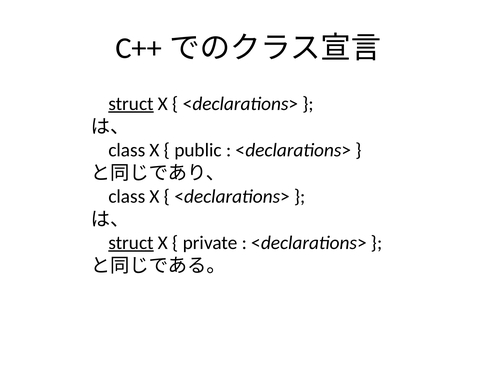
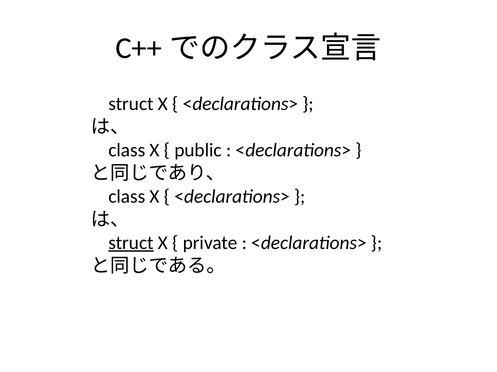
struct underline: present -> none (131, 104)
